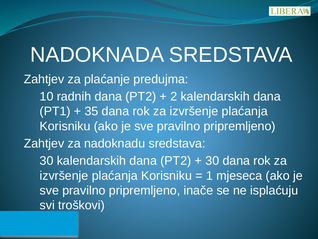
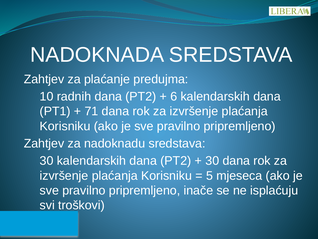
2: 2 -> 6 (174, 96)
35: 35 -> 71 (91, 111)
1: 1 -> 5 (209, 175)
